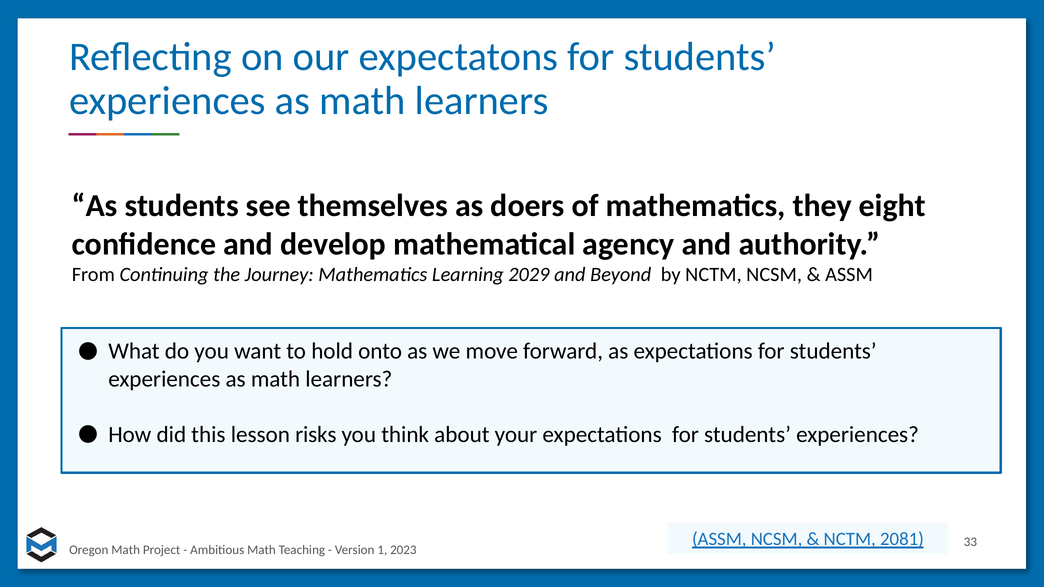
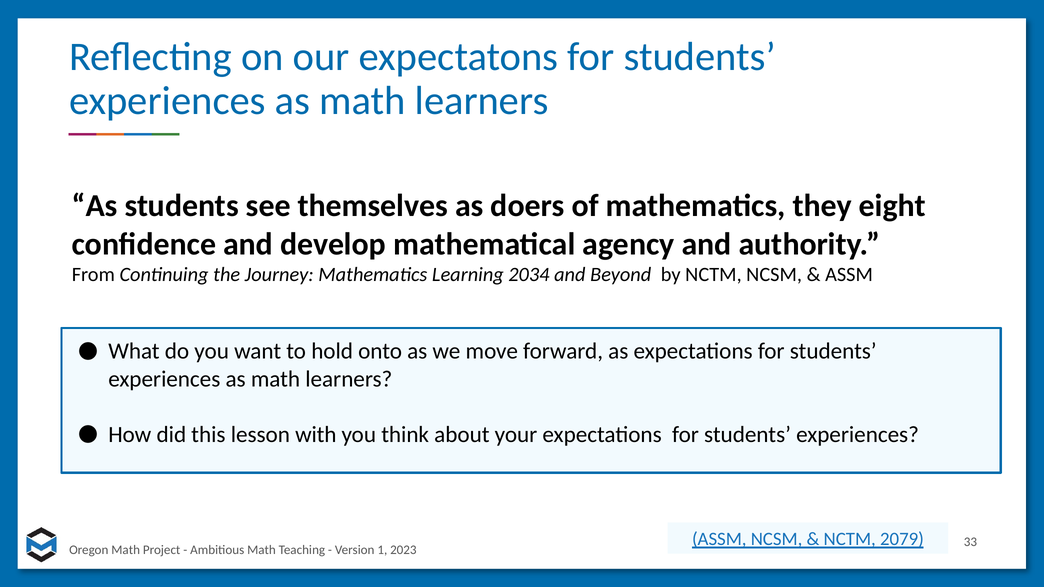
2029: 2029 -> 2034 (529, 275)
risks: risks -> with (316, 435)
2081: 2081 -> 2079 (902, 539)
